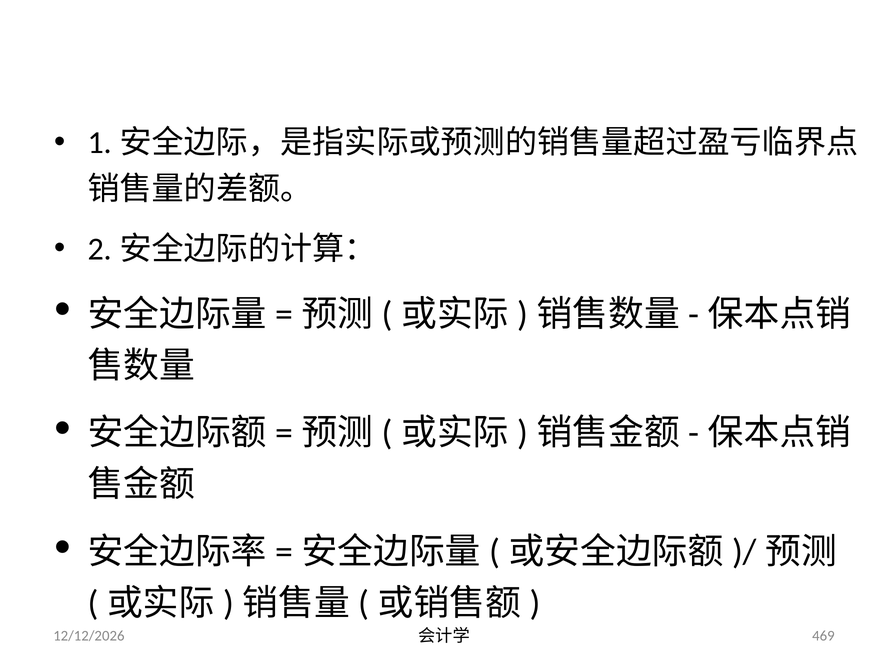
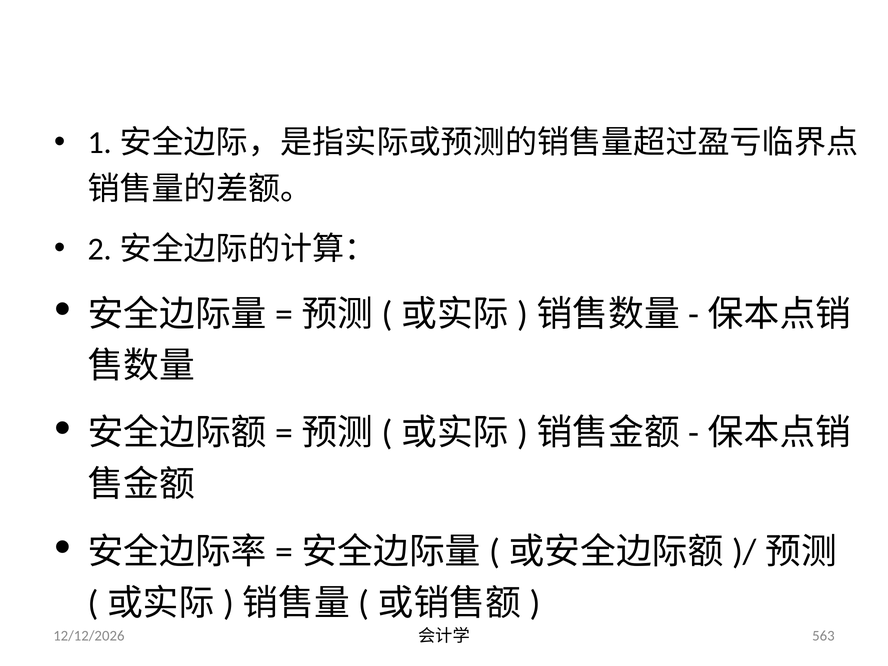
469: 469 -> 563 (823, 636)
